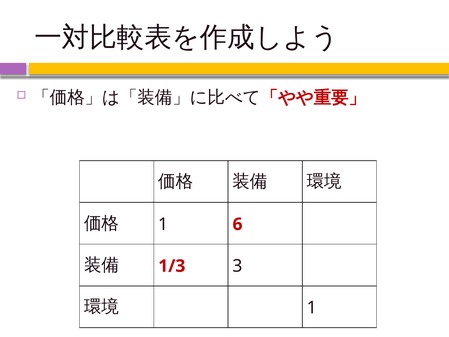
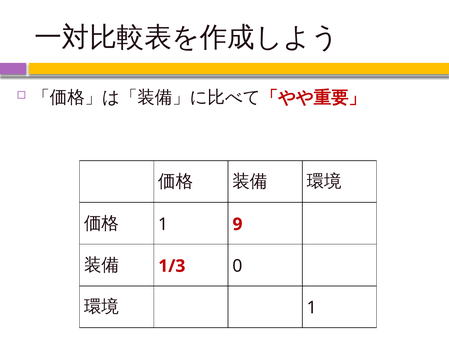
6: 6 -> 9 (238, 224)
3: 3 -> 0 (238, 266)
